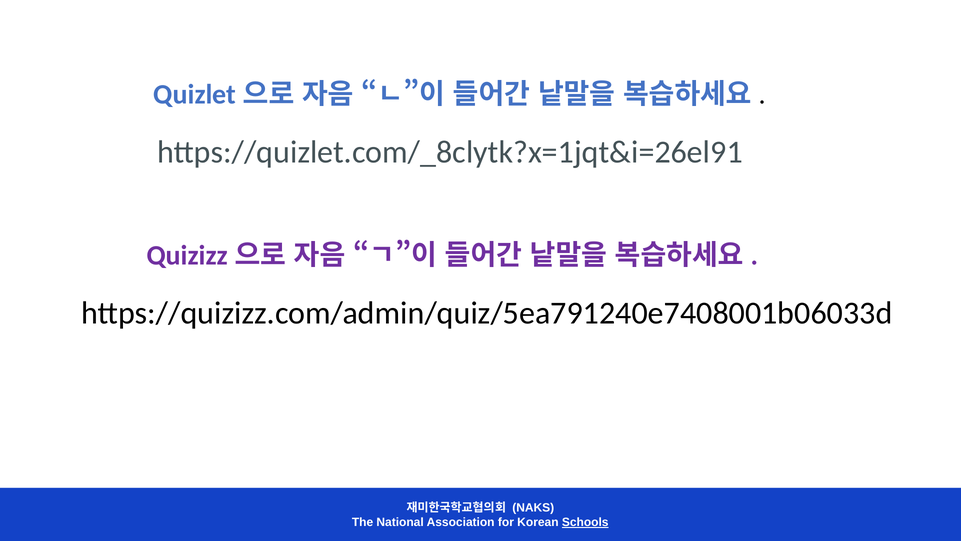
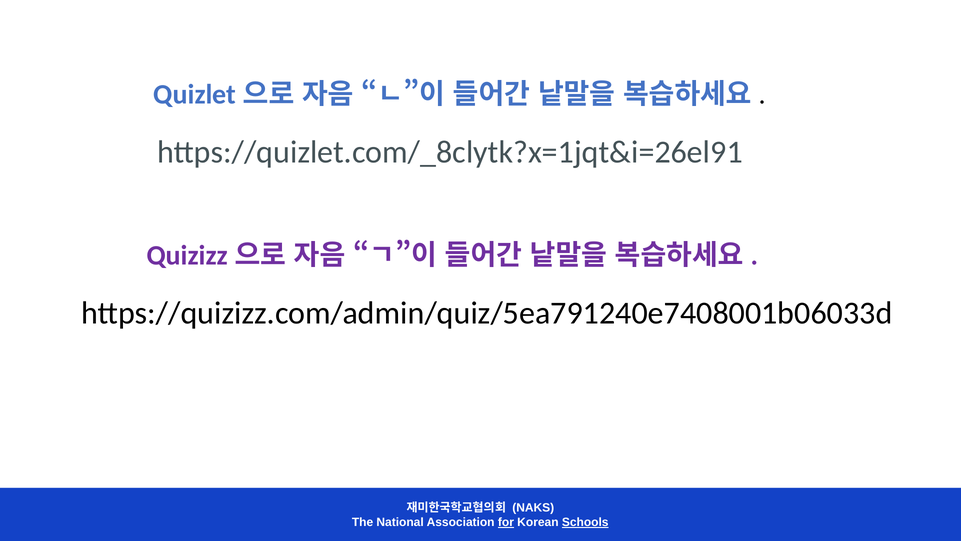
for underline: none -> present (506, 522)
